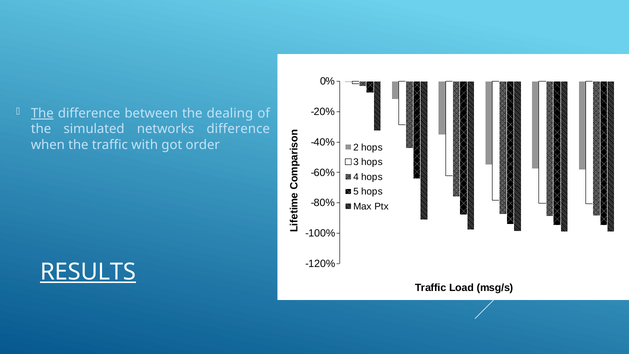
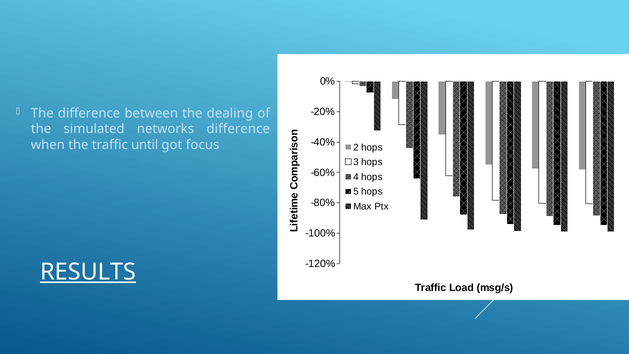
The underline: present -> none (42, 113)
with: with -> until (145, 145)
order: order -> focus (203, 145)
